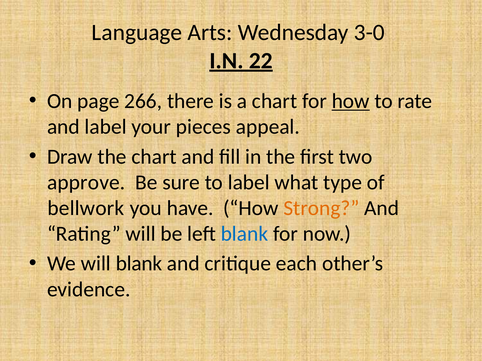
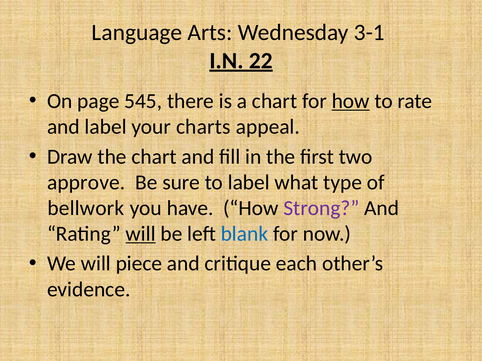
3-0: 3-0 -> 3-1 (369, 33)
266: 266 -> 545 (143, 101)
pieces: pieces -> charts (203, 127)
Strong colour: orange -> purple (321, 208)
will underline: none -> present (141, 234)
will blank: blank -> piece (139, 264)
